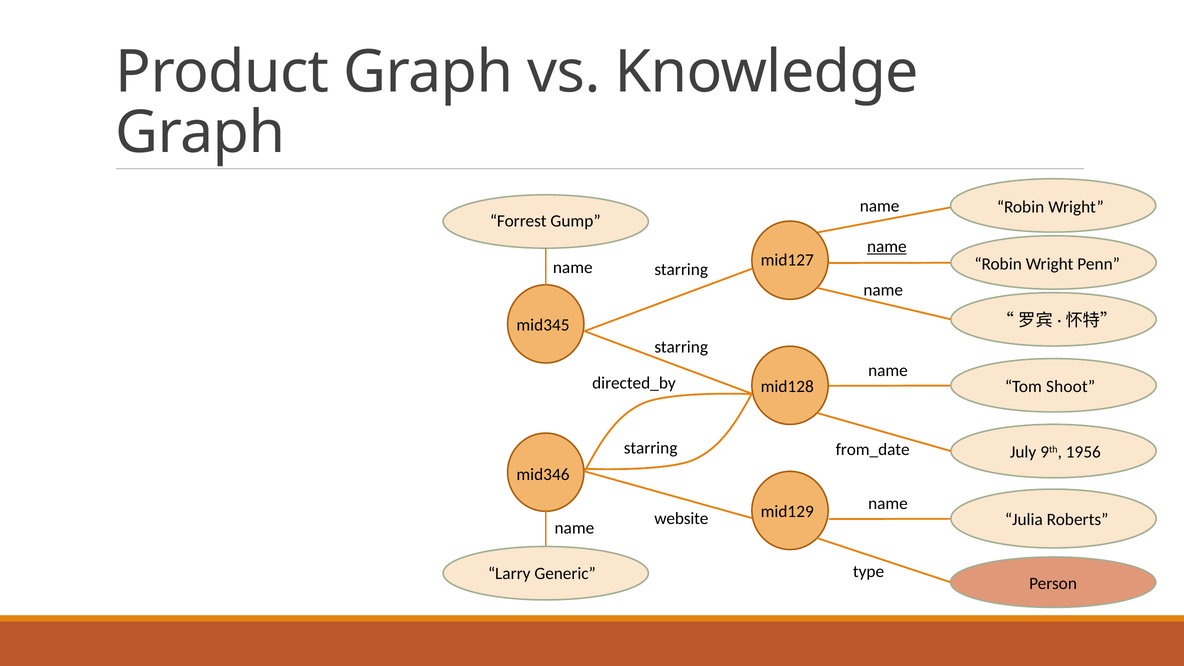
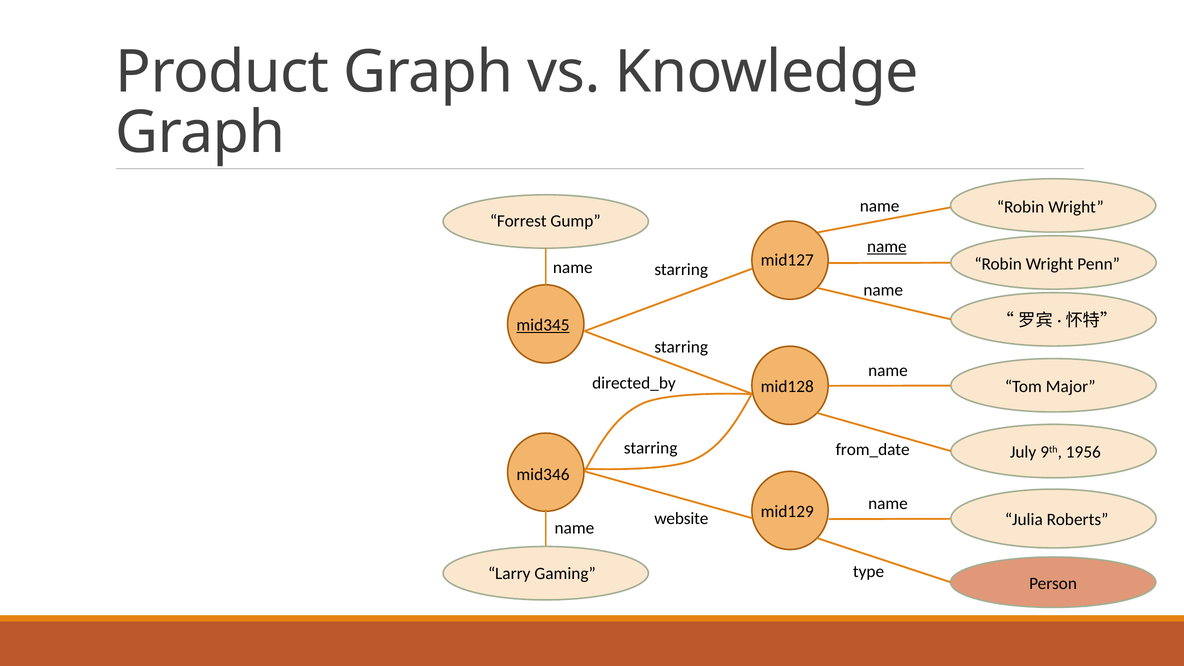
mid345 underline: none -> present (543, 325)
Shoot: Shoot -> Major (1071, 387)
Generic: Generic -> Gaming (565, 573)
